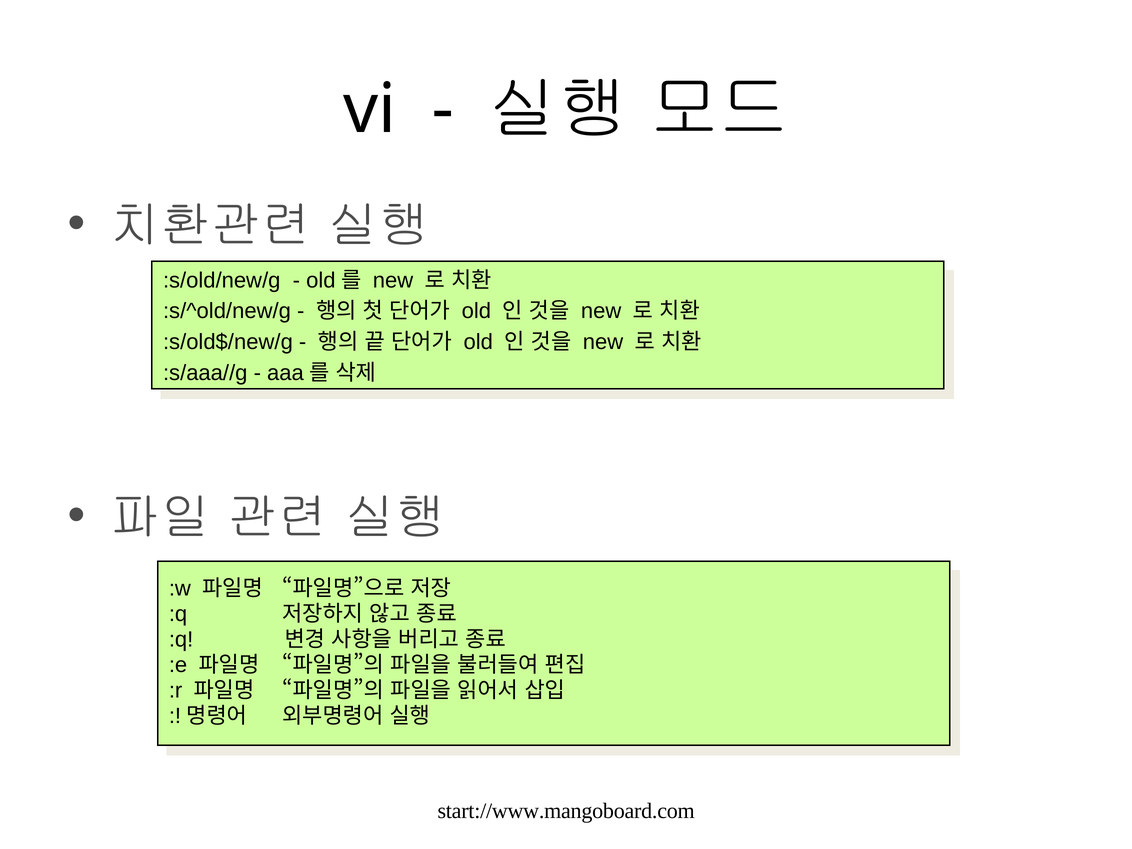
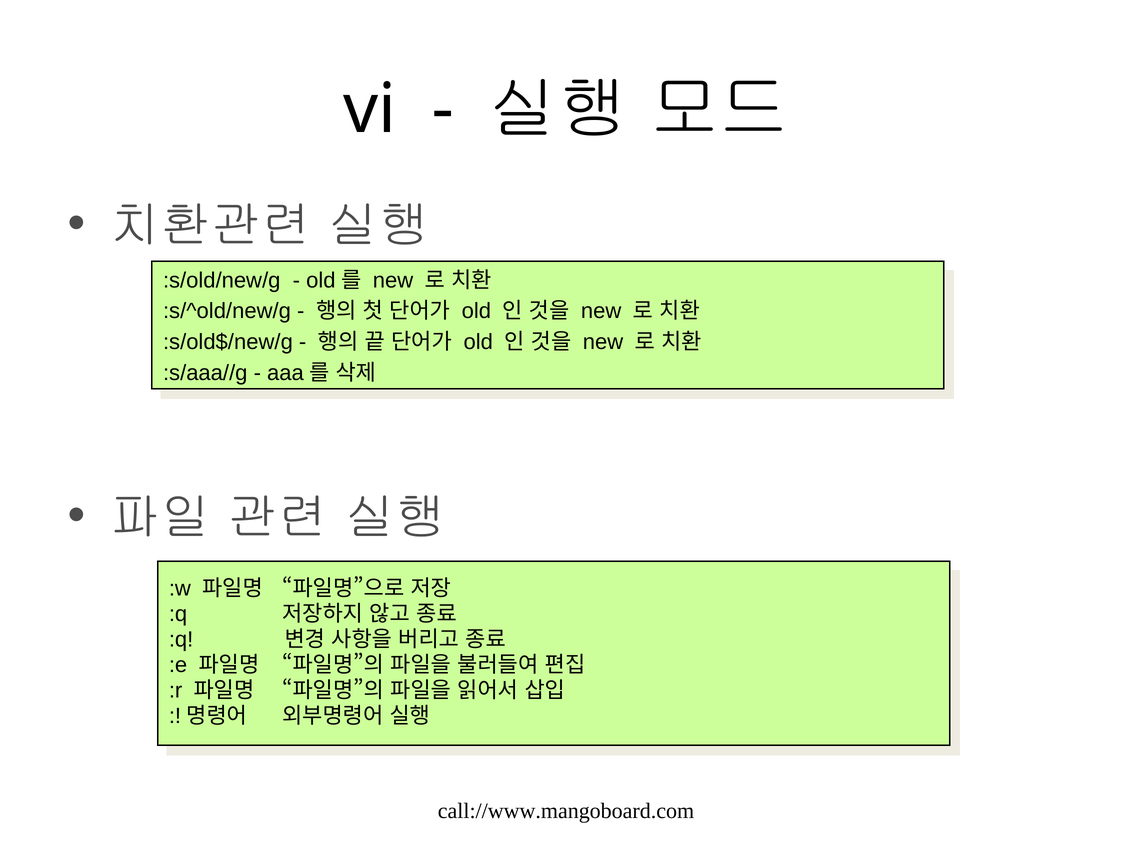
start://www.mangoboard.com: start://www.mangoboard.com -> call://www.mangoboard.com (566, 811)
